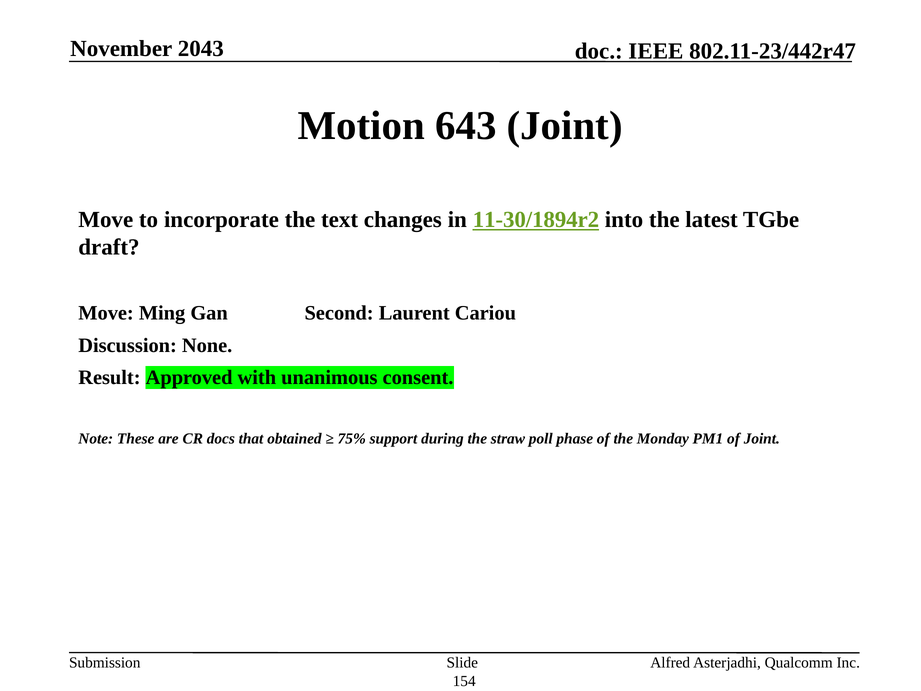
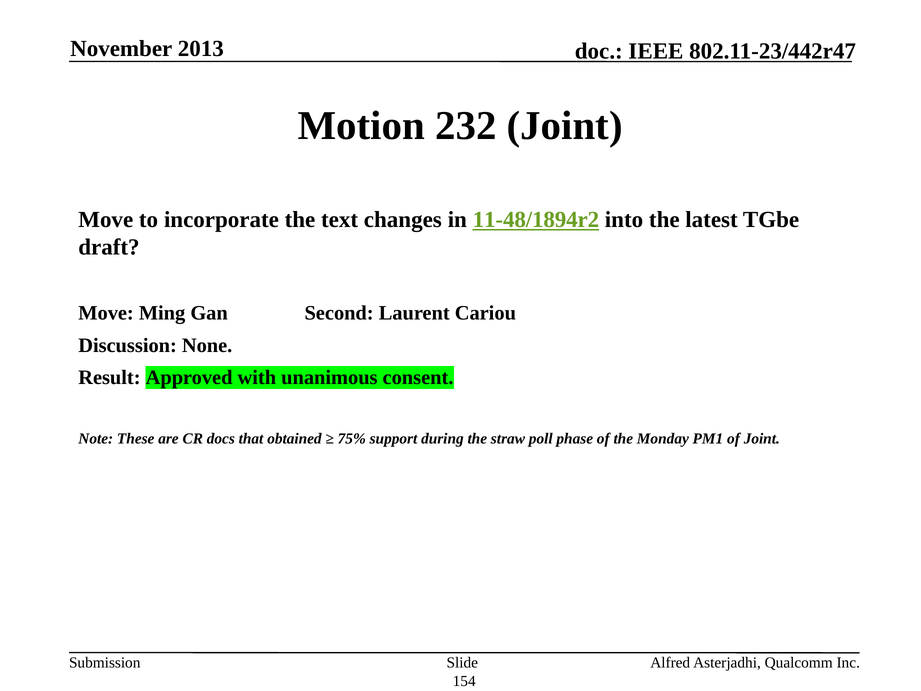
2043: 2043 -> 2013 (201, 49)
643: 643 -> 232 (466, 126)
11-30/1894r2: 11-30/1894r2 -> 11-48/1894r2 (536, 220)
